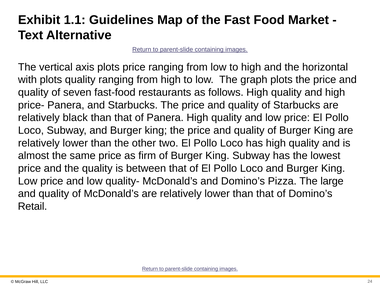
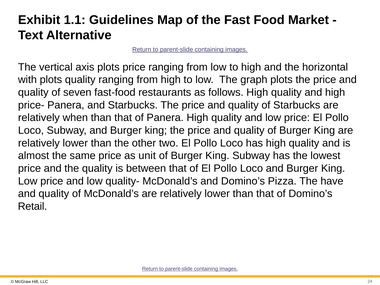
black: black -> when (75, 118)
firm: firm -> unit (147, 156)
large: large -> have (332, 181)
